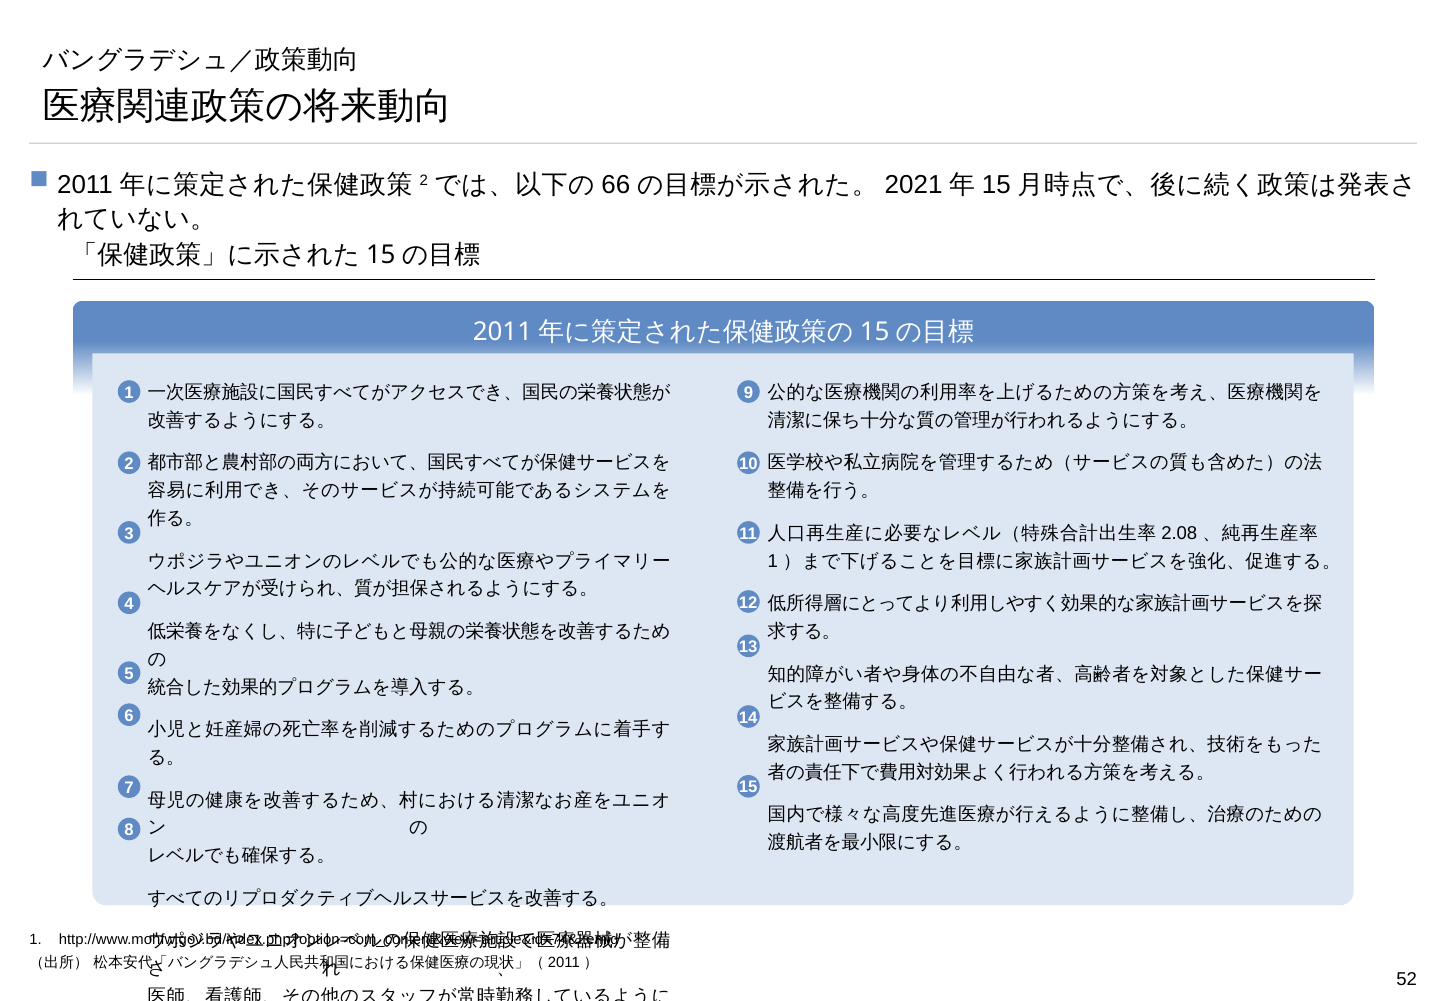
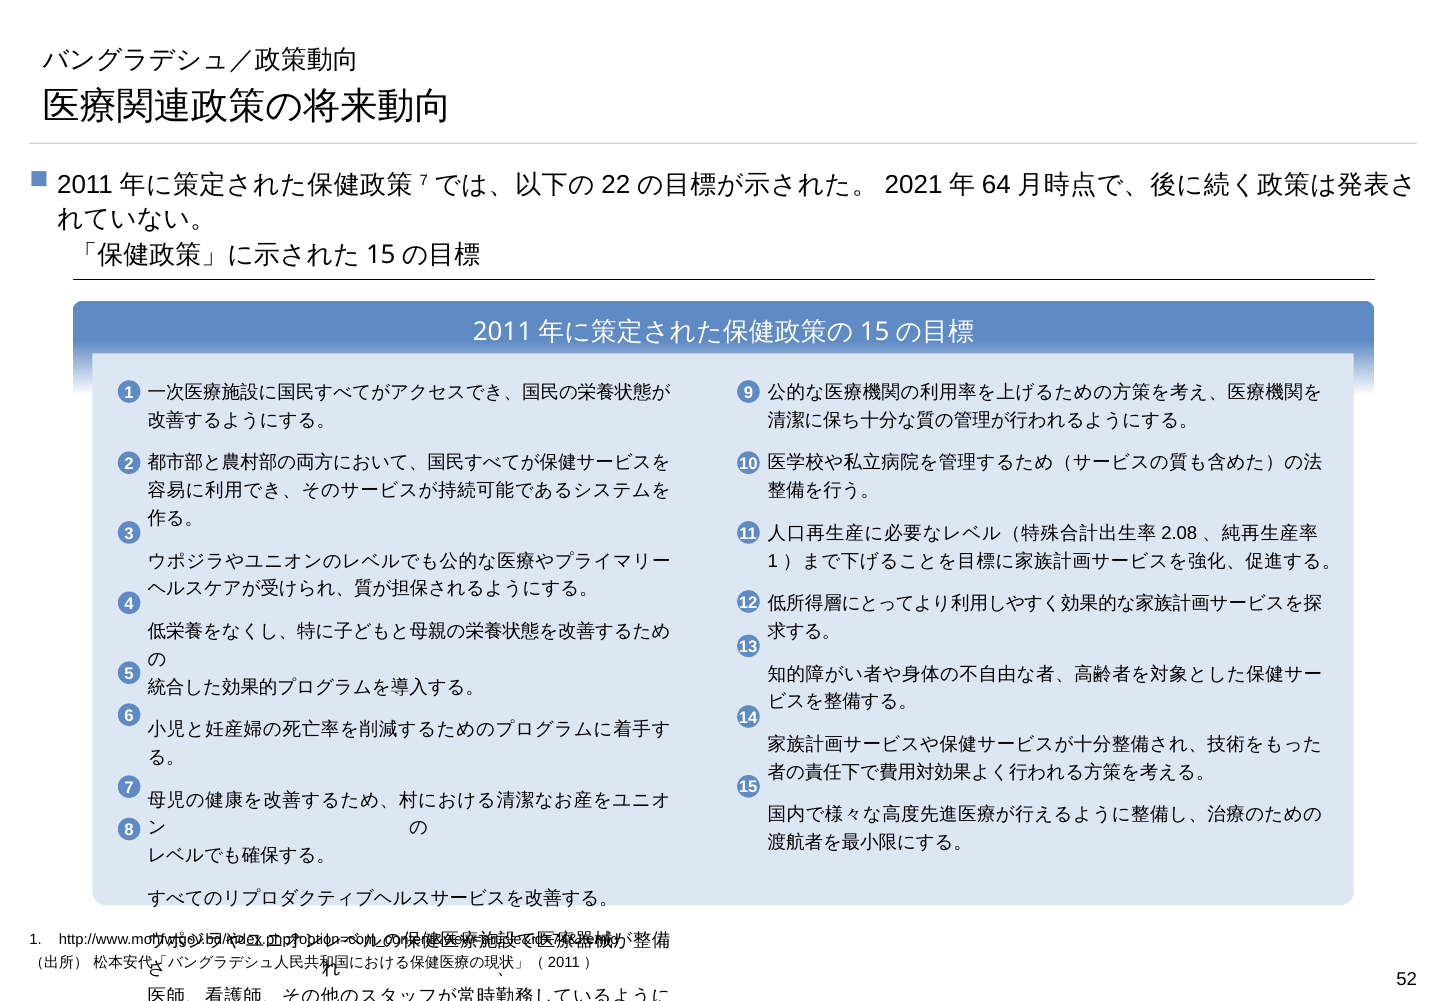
2: 2 -> 7 (424, 180)
66: 66 -> 22 (616, 185)
15: 15 -> 64 (996, 185)
